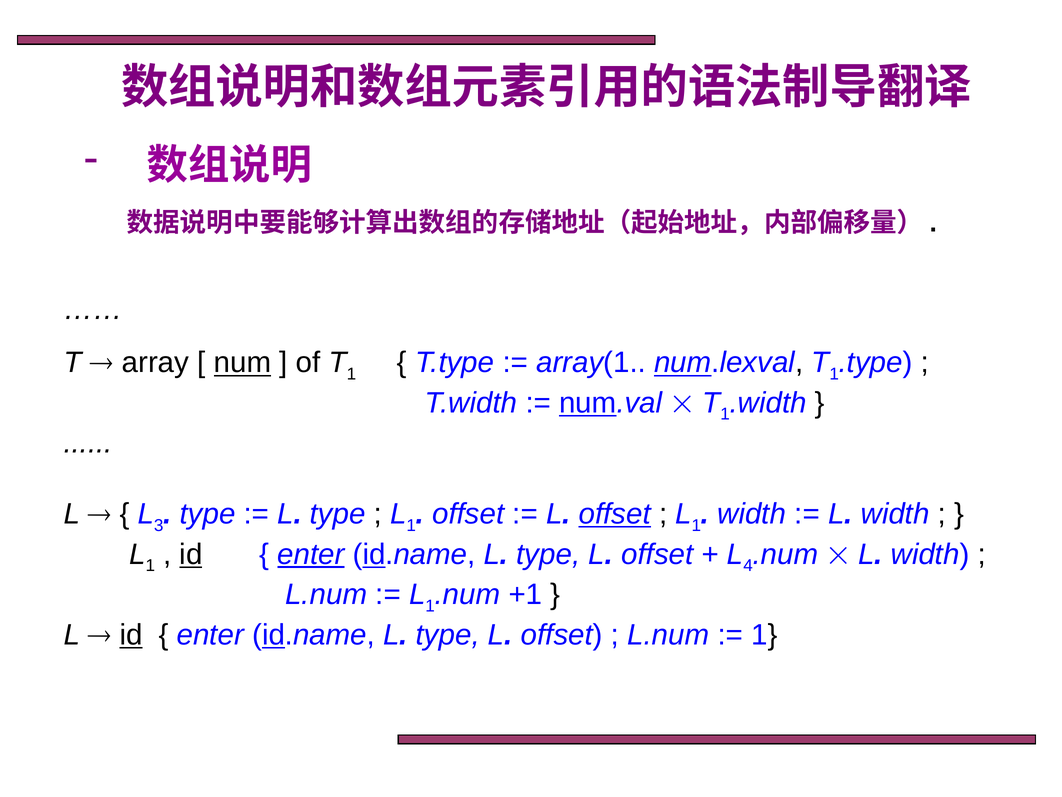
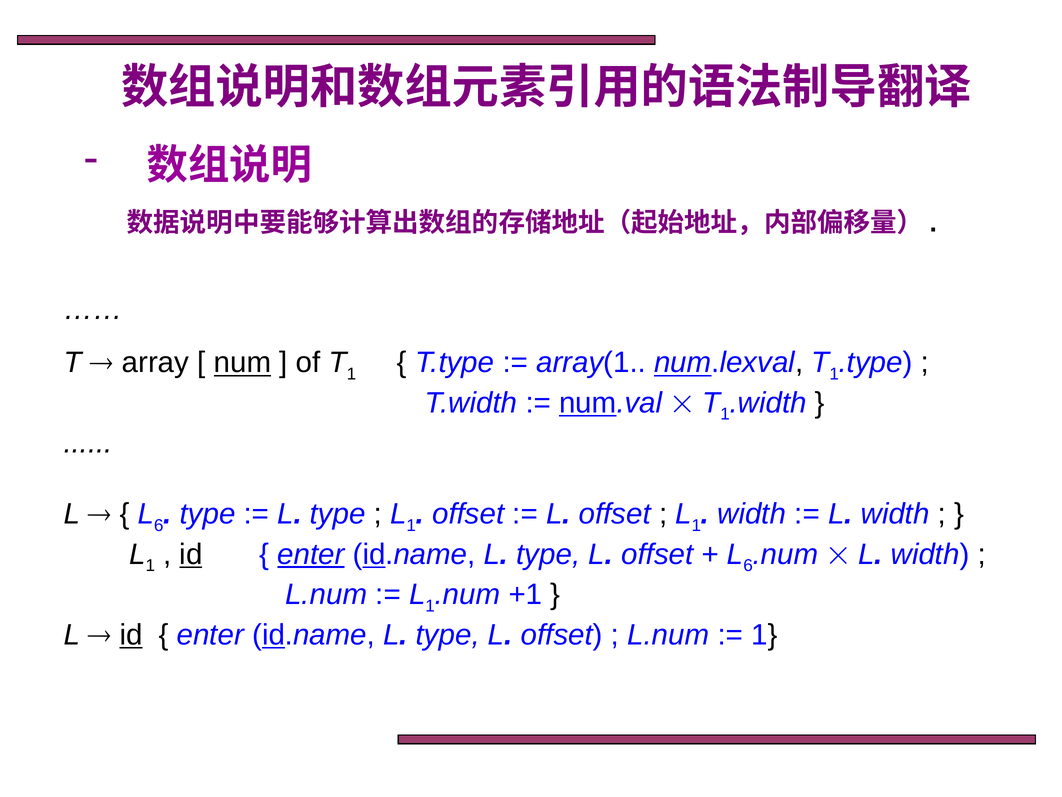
3: 3 -> 6 (159, 525)
offset underline: present -> none (615, 514)
4: 4 -> 6 (748, 565)
